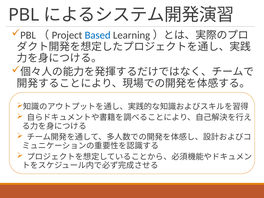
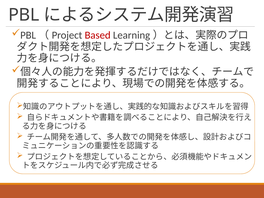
Based colour: blue -> red (98, 35)
